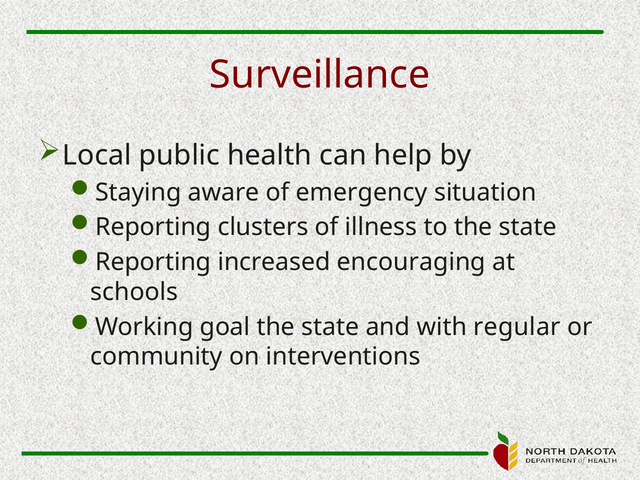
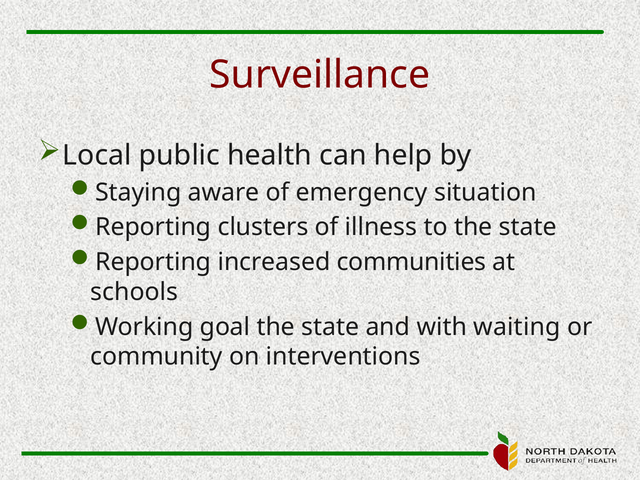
encouraging: encouraging -> communities (411, 262)
regular: regular -> waiting (517, 327)
